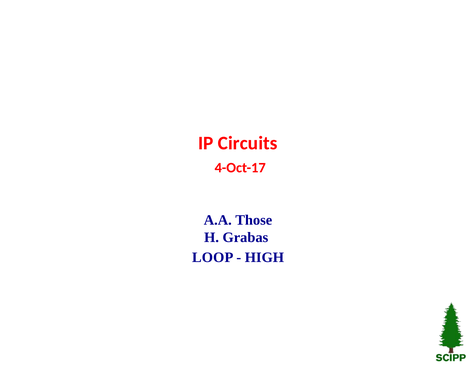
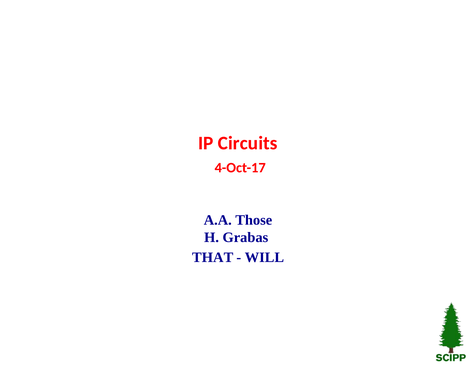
LOOP: LOOP -> THAT (213, 258)
HIGH: HIGH -> WILL (264, 258)
